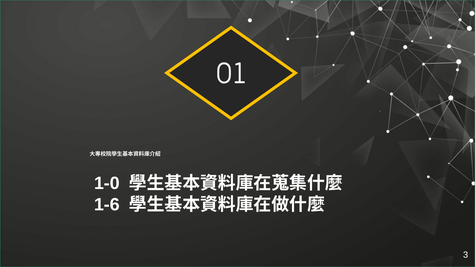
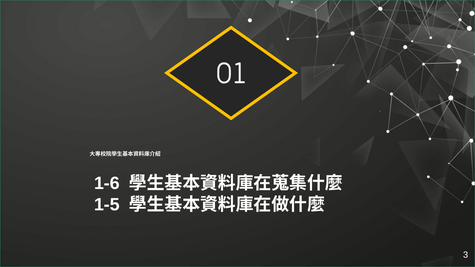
1-0: 1-0 -> 1-6 (107, 183)
1-6: 1-6 -> 1-5 (107, 205)
